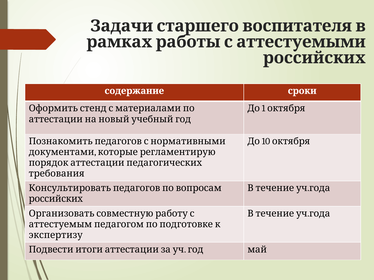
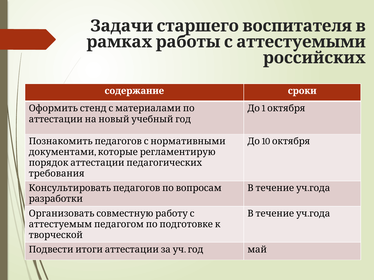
российских: российских -> разработки (56, 199)
экспертизу: экспертизу -> творческой (56, 235)
